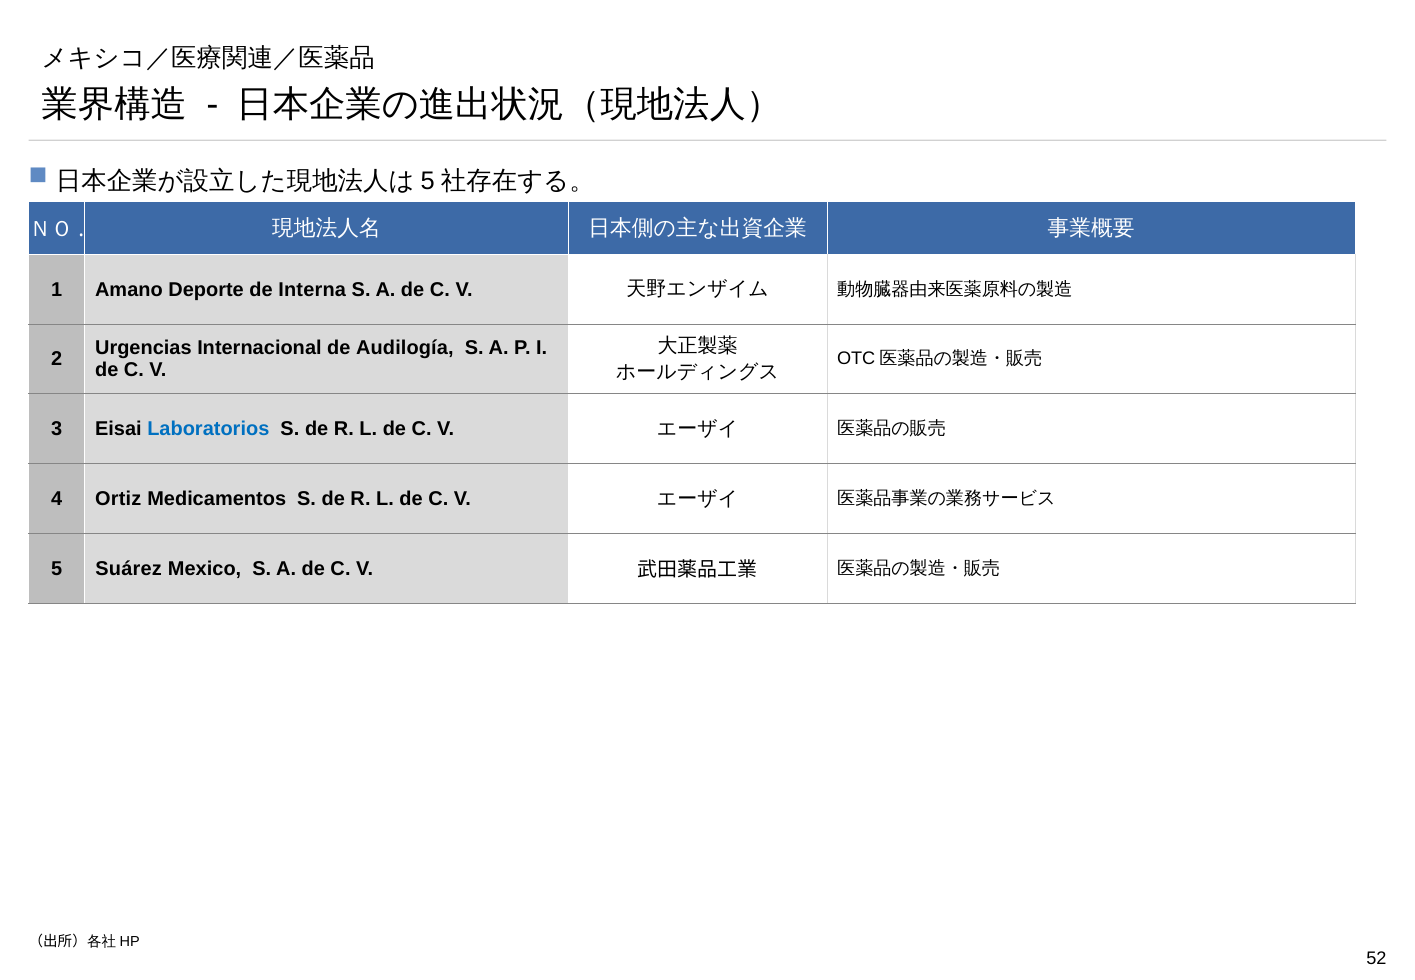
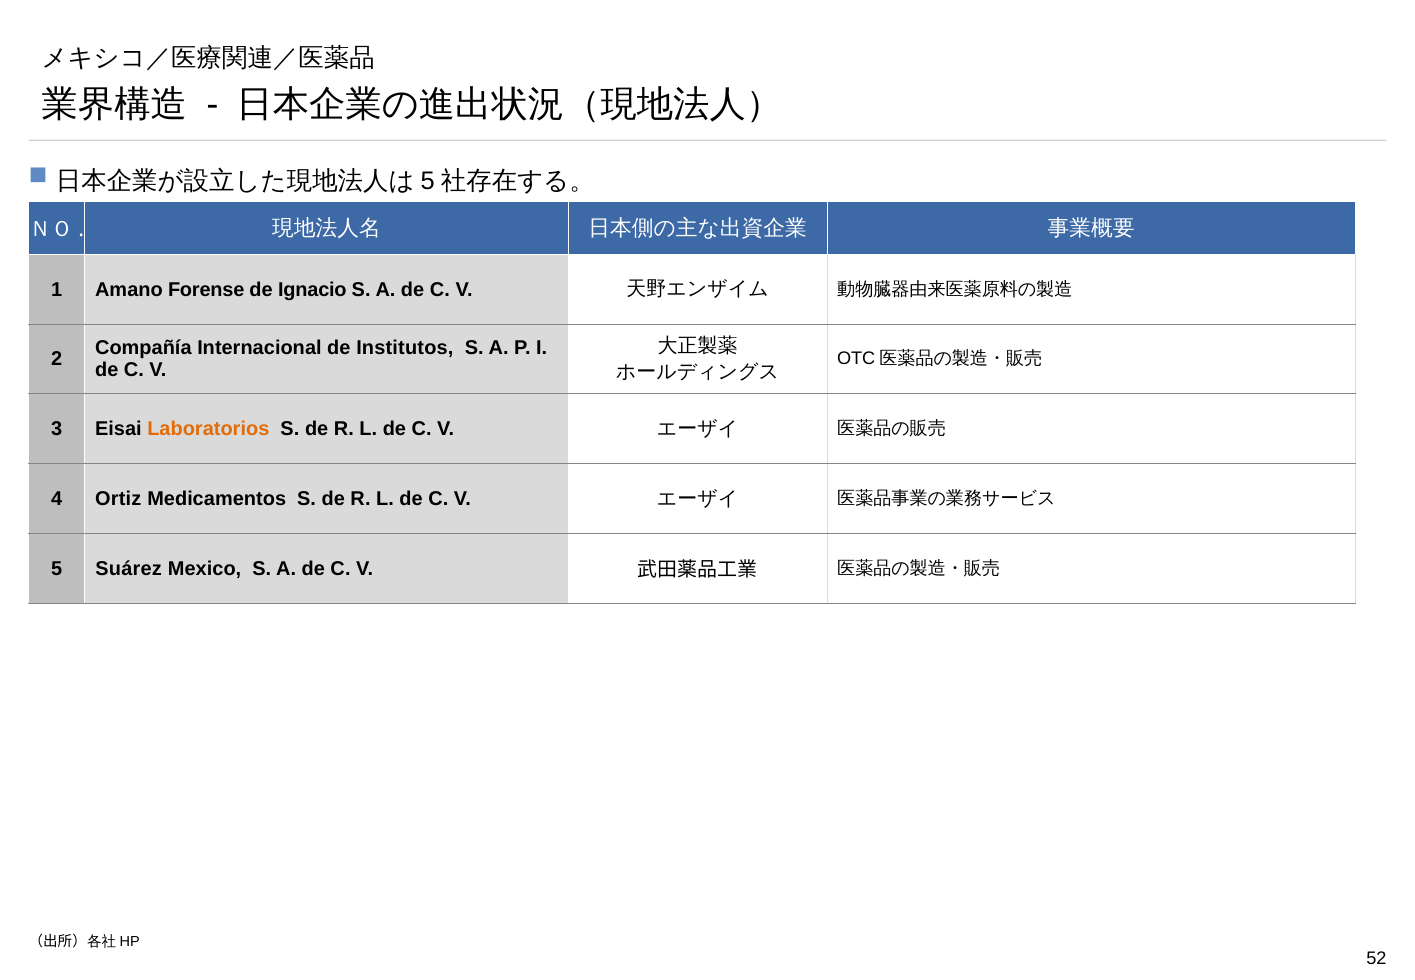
Deporte: Deporte -> Forense (206, 289)
Interna: Interna -> Ignacio (312, 289)
Urgencias: Urgencias -> Compañía (143, 348)
Audilogía: Audilogía -> Institutos (405, 348)
Laboratorios colour: blue -> orange (208, 429)
